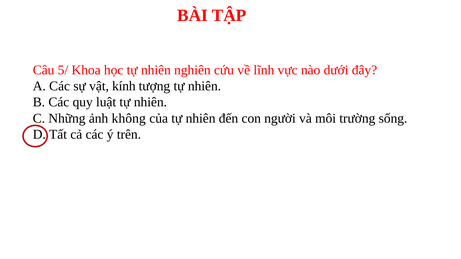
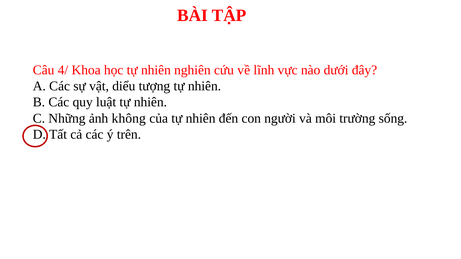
5/: 5/ -> 4/ (63, 70)
kính: kính -> diểu (124, 86)
